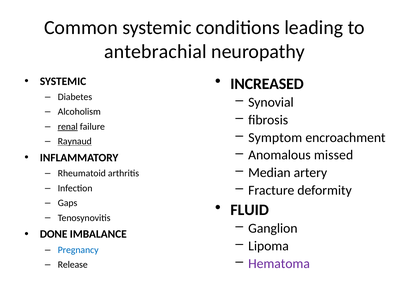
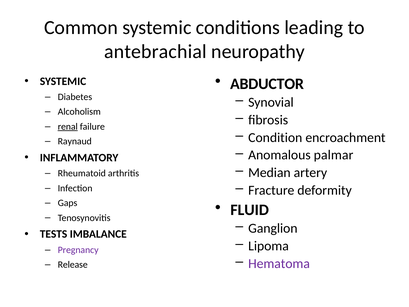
INCREASED: INCREASED -> ABDUCTOR (267, 84)
Symptom: Symptom -> Condition (275, 137)
Raynaud underline: present -> none (75, 141)
missed: missed -> palmar (334, 155)
DONE: DONE -> TESTS (54, 234)
Pregnancy colour: blue -> purple (78, 250)
